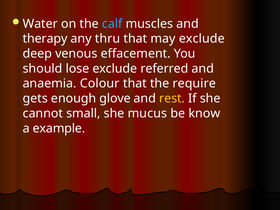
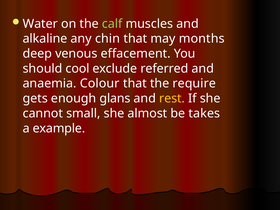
calf colour: light blue -> light green (112, 24)
therapy: therapy -> alkaline (45, 39)
thru: thru -> chin (107, 39)
may exclude: exclude -> months (202, 39)
lose: lose -> cool (78, 69)
glove: glove -> glans (115, 98)
mucus: mucus -> almost (147, 113)
know: know -> takes (204, 113)
